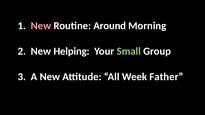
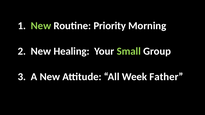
New colour: pink -> light green (41, 26)
Around: Around -> Priority (110, 26)
Helping: Helping -> Healing (72, 51)
